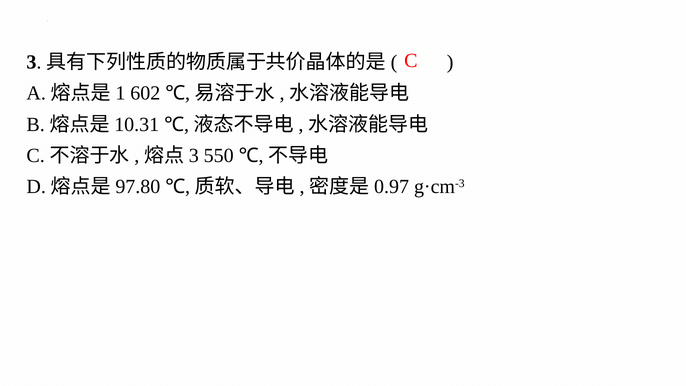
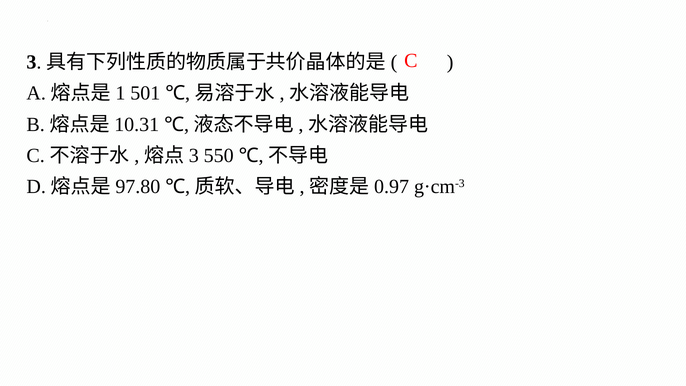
602: 602 -> 501 (145, 93)
